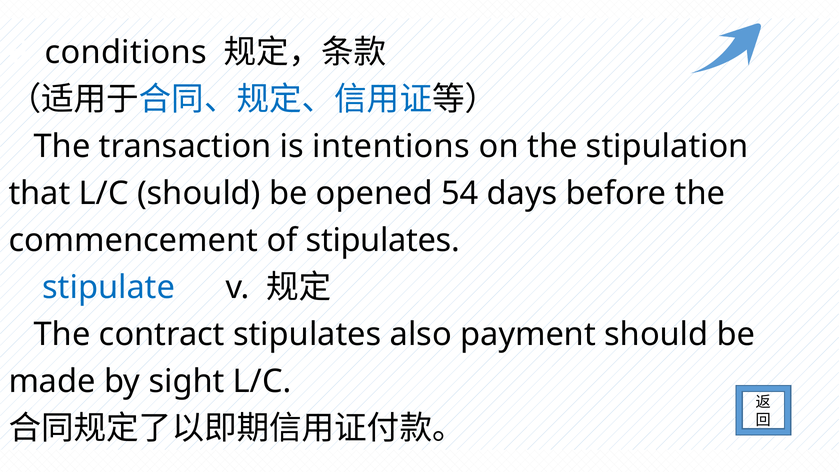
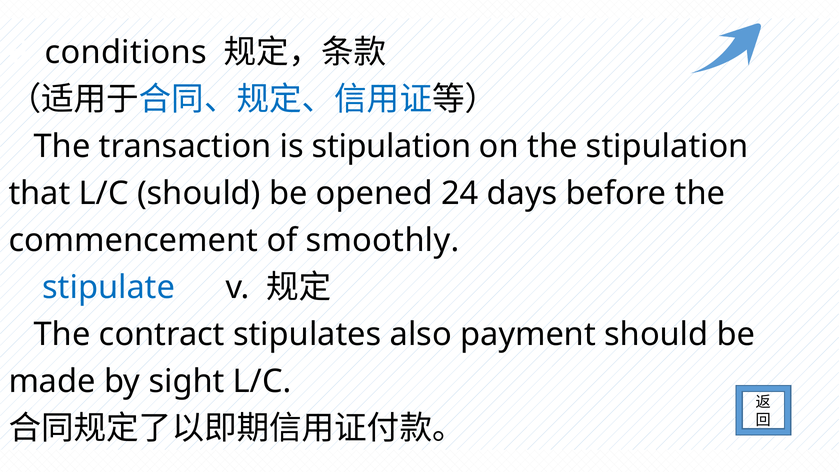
is intentions: intentions -> stipulation (392, 146)
54: 54 -> 24 (460, 193)
of stipulates: stipulates -> smoothly (383, 240)
